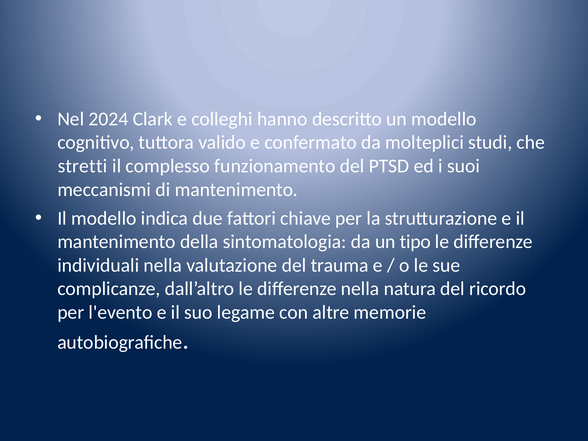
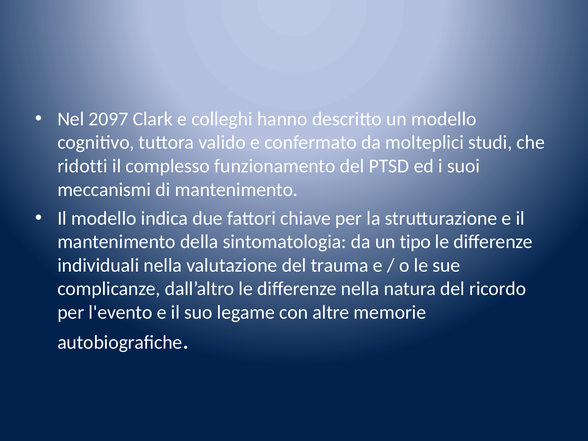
2024: 2024 -> 2097 (108, 119)
stretti: stretti -> ridotti (83, 166)
